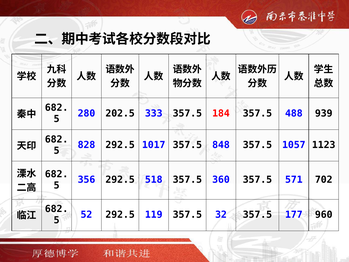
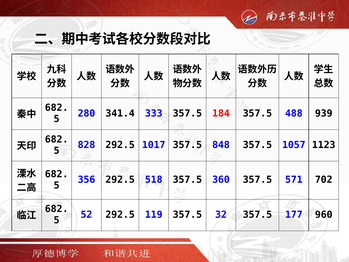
202.5: 202.5 -> 341.4 (120, 113)
